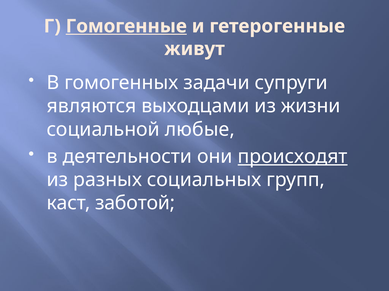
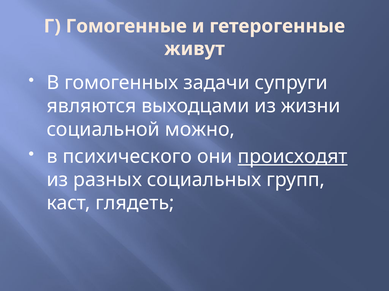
Гомогенные underline: present -> none (126, 26)
любые: любые -> можно (200, 130)
деятельности: деятельности -> психического (127, 157)
заботой: заботой -> глядеть (135, 204)
